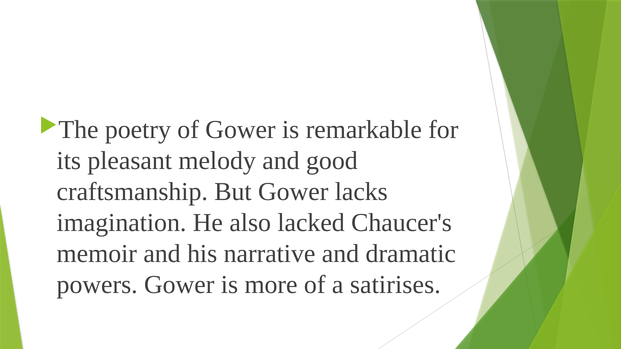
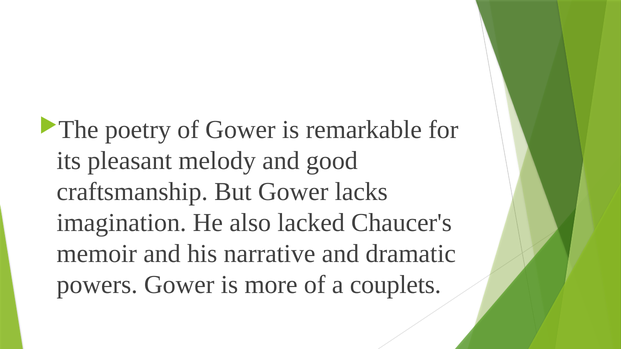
satirises: satirises -> couplets (396, 285)
